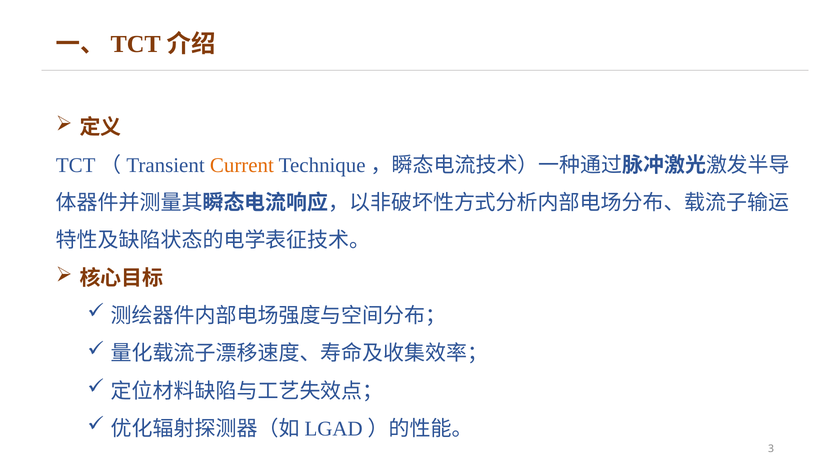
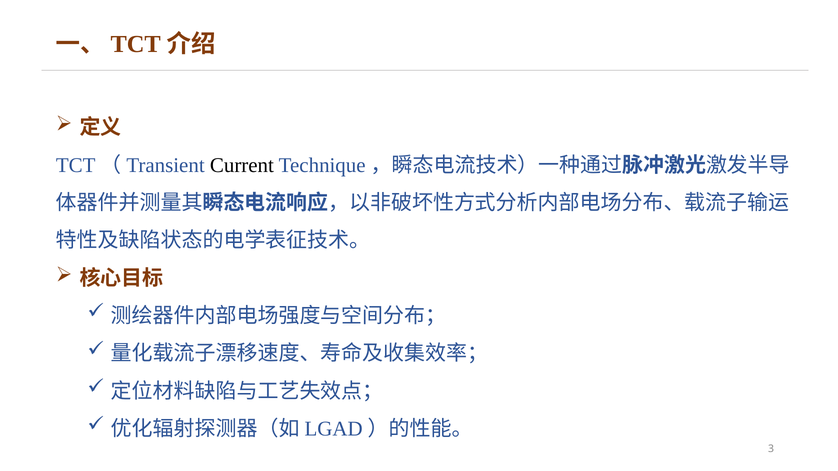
Current colour: orange -> black (242, 165)
